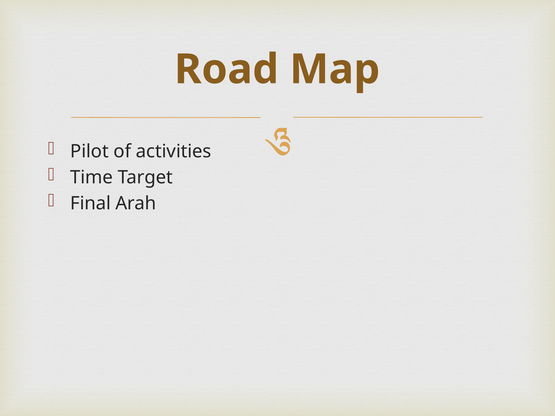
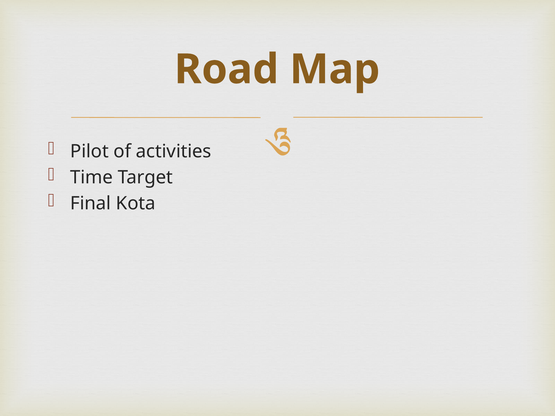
Arah: Arah -> Kota (136, 203)
